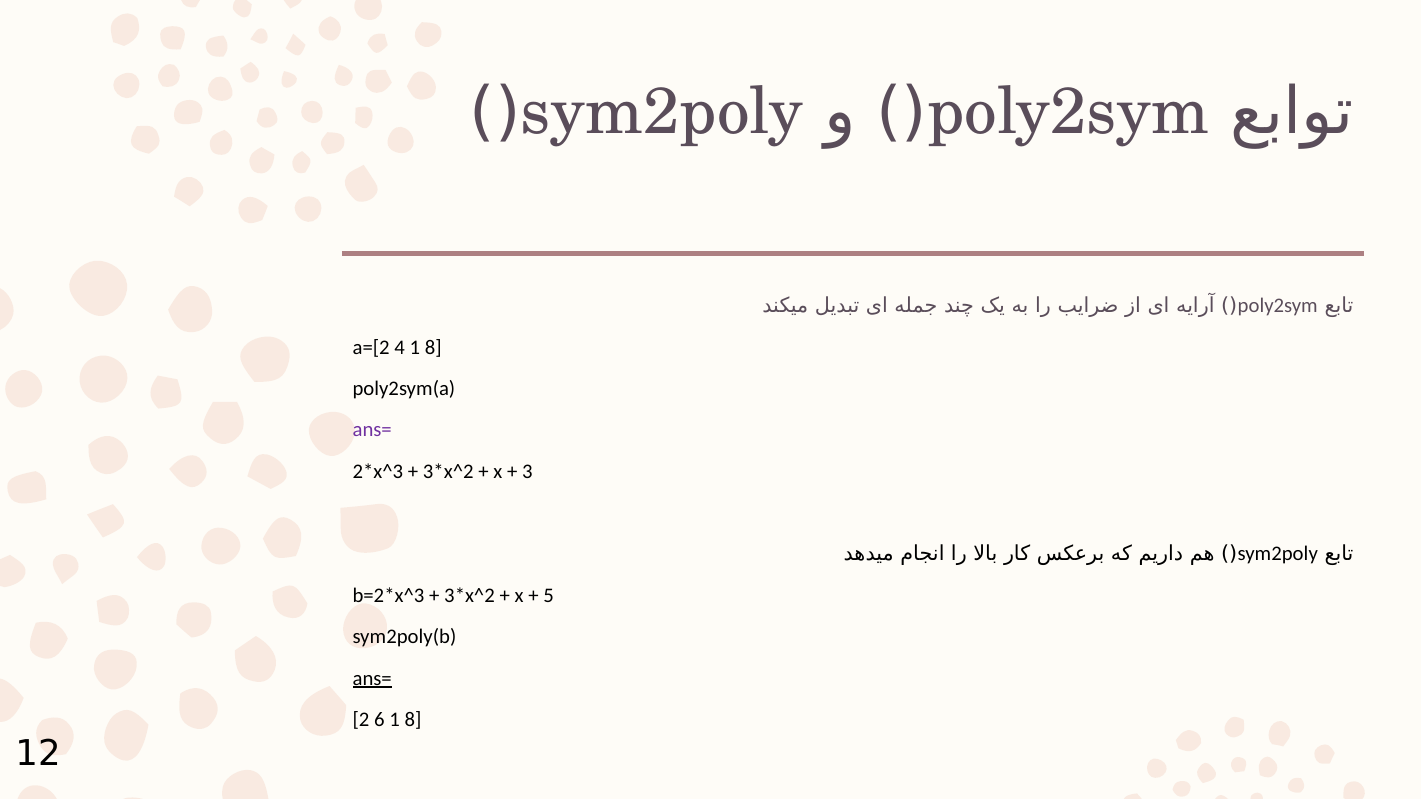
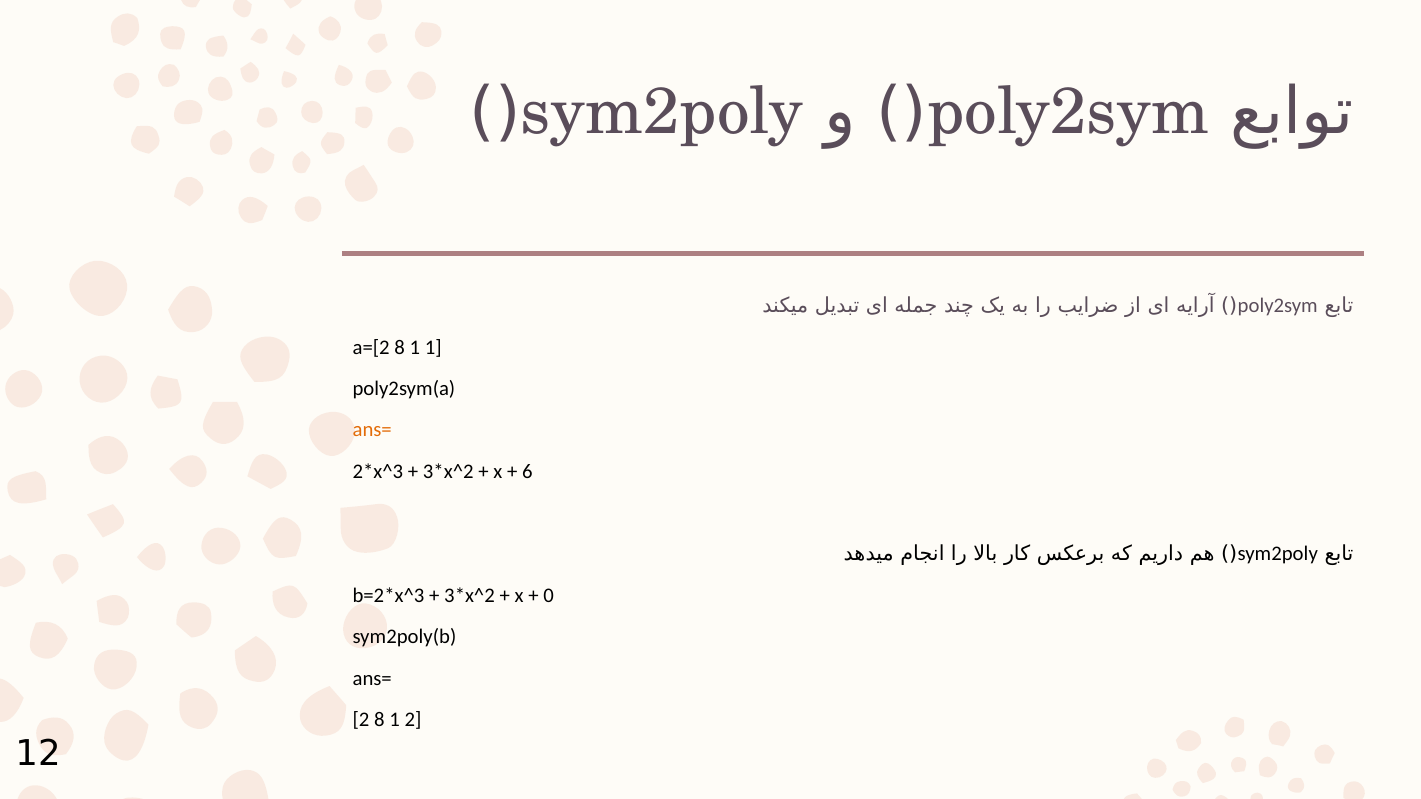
a=[2 4: 4 -> 8 (400, 347)
8: 8 -> 1 (433, 347)
ans= colour: purple -> orange (372, 430)
3: 3 -> 6 (527, 472)
5: 5 -> 0 (549, 596)
ans= underline: present -> none (372, 678)
2 6: 6 -> 8 (379, 720)
8: 8 -> 2 (413, 720)
